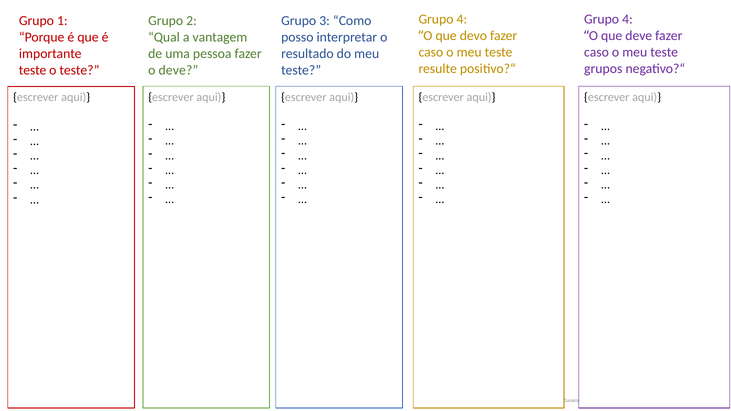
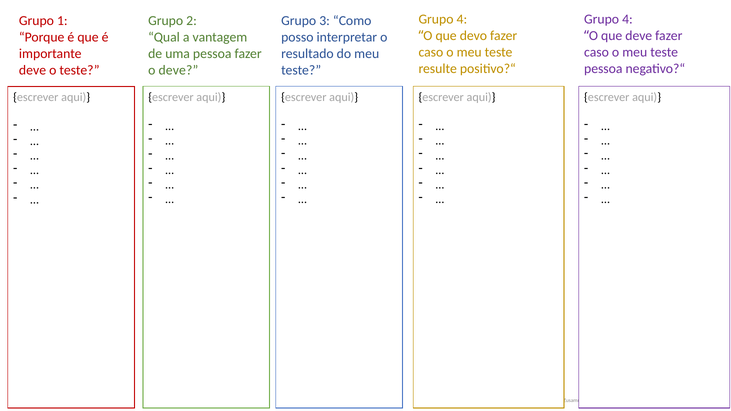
grupos: grupos -> pessoa (603, 69)
teste: teste -> deve (33, 70)
